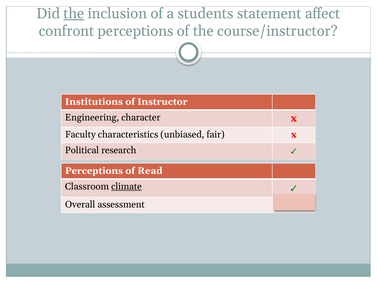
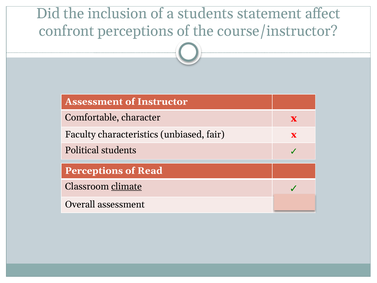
the underline: present -> none (74, 13)
Institutions: Institutions -> Assessment (94, 102)
Engineering: Engineering -> Comfortable (92, 117)
Political research: research -> students (119, 150)
